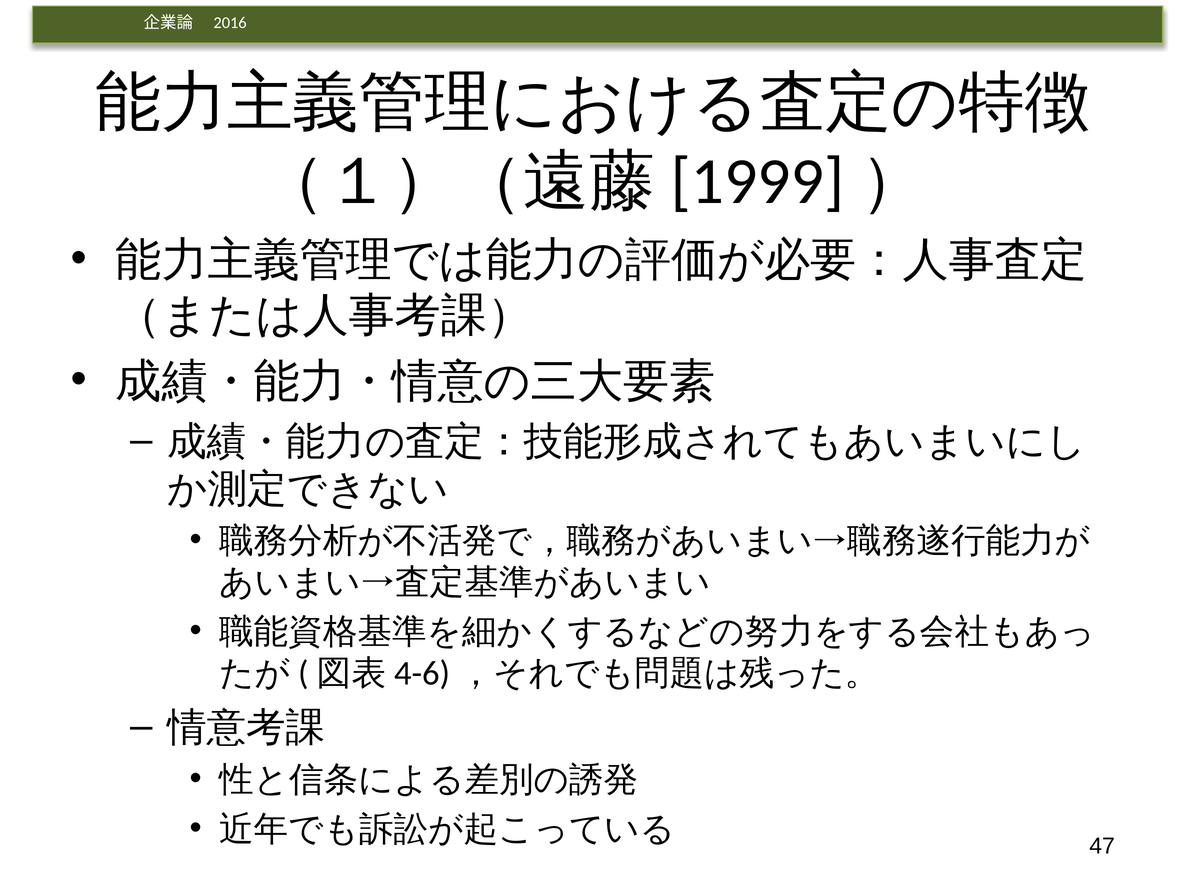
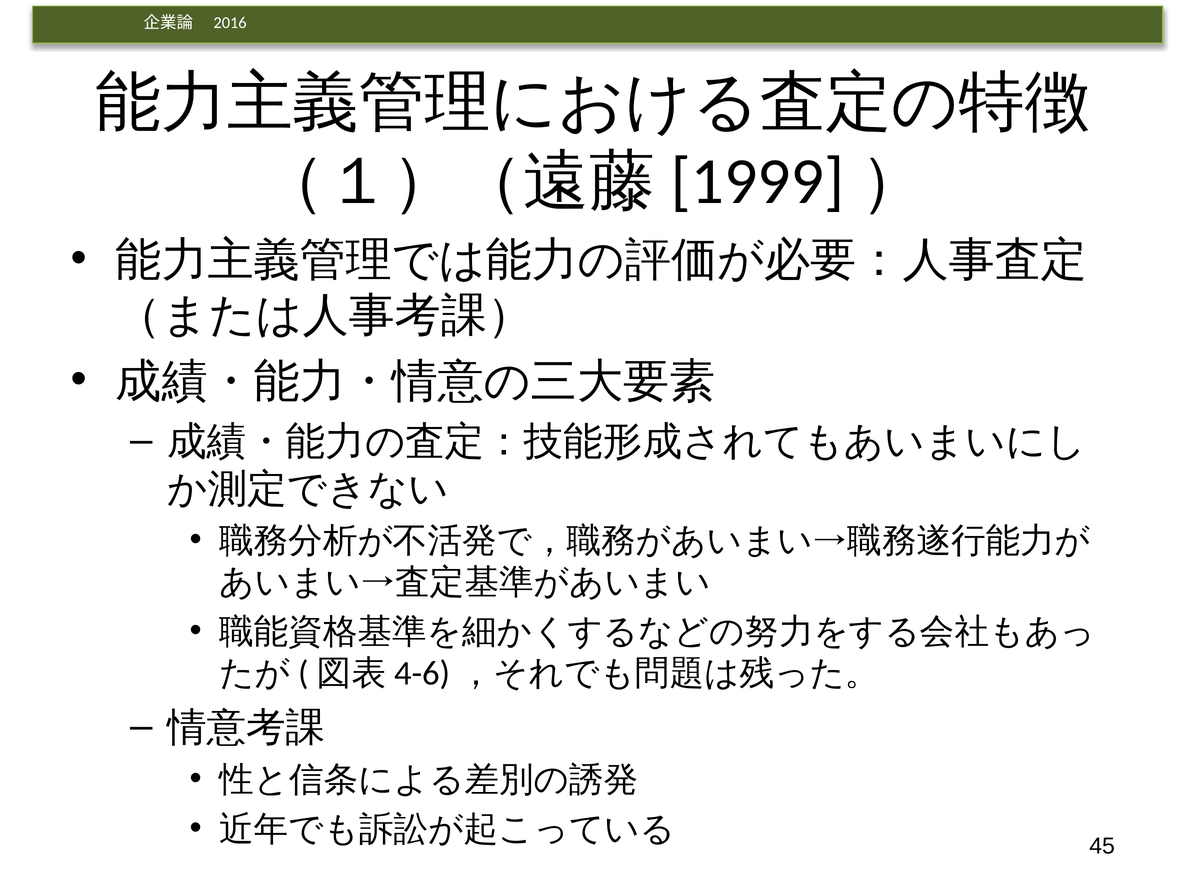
47: 47 -> 45 (1102, 846)
